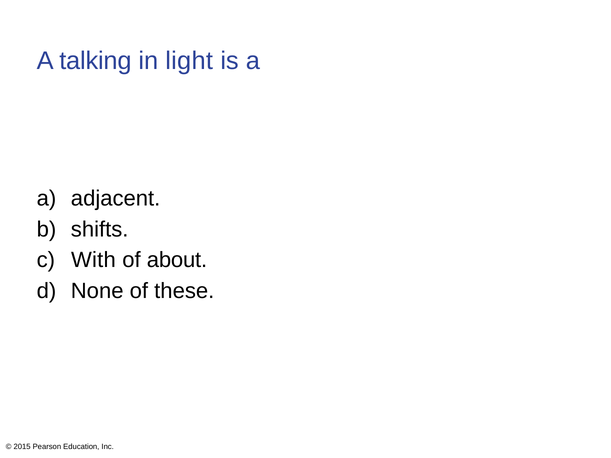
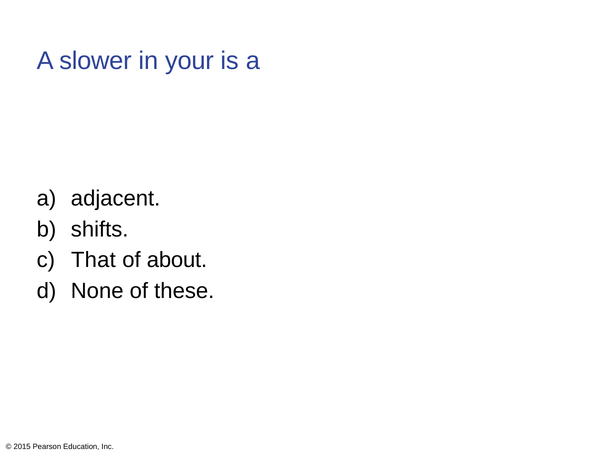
talking: talking -> slower (95, 61)
light: light -> your (189, 61)
With: With -> That (93, 260)
